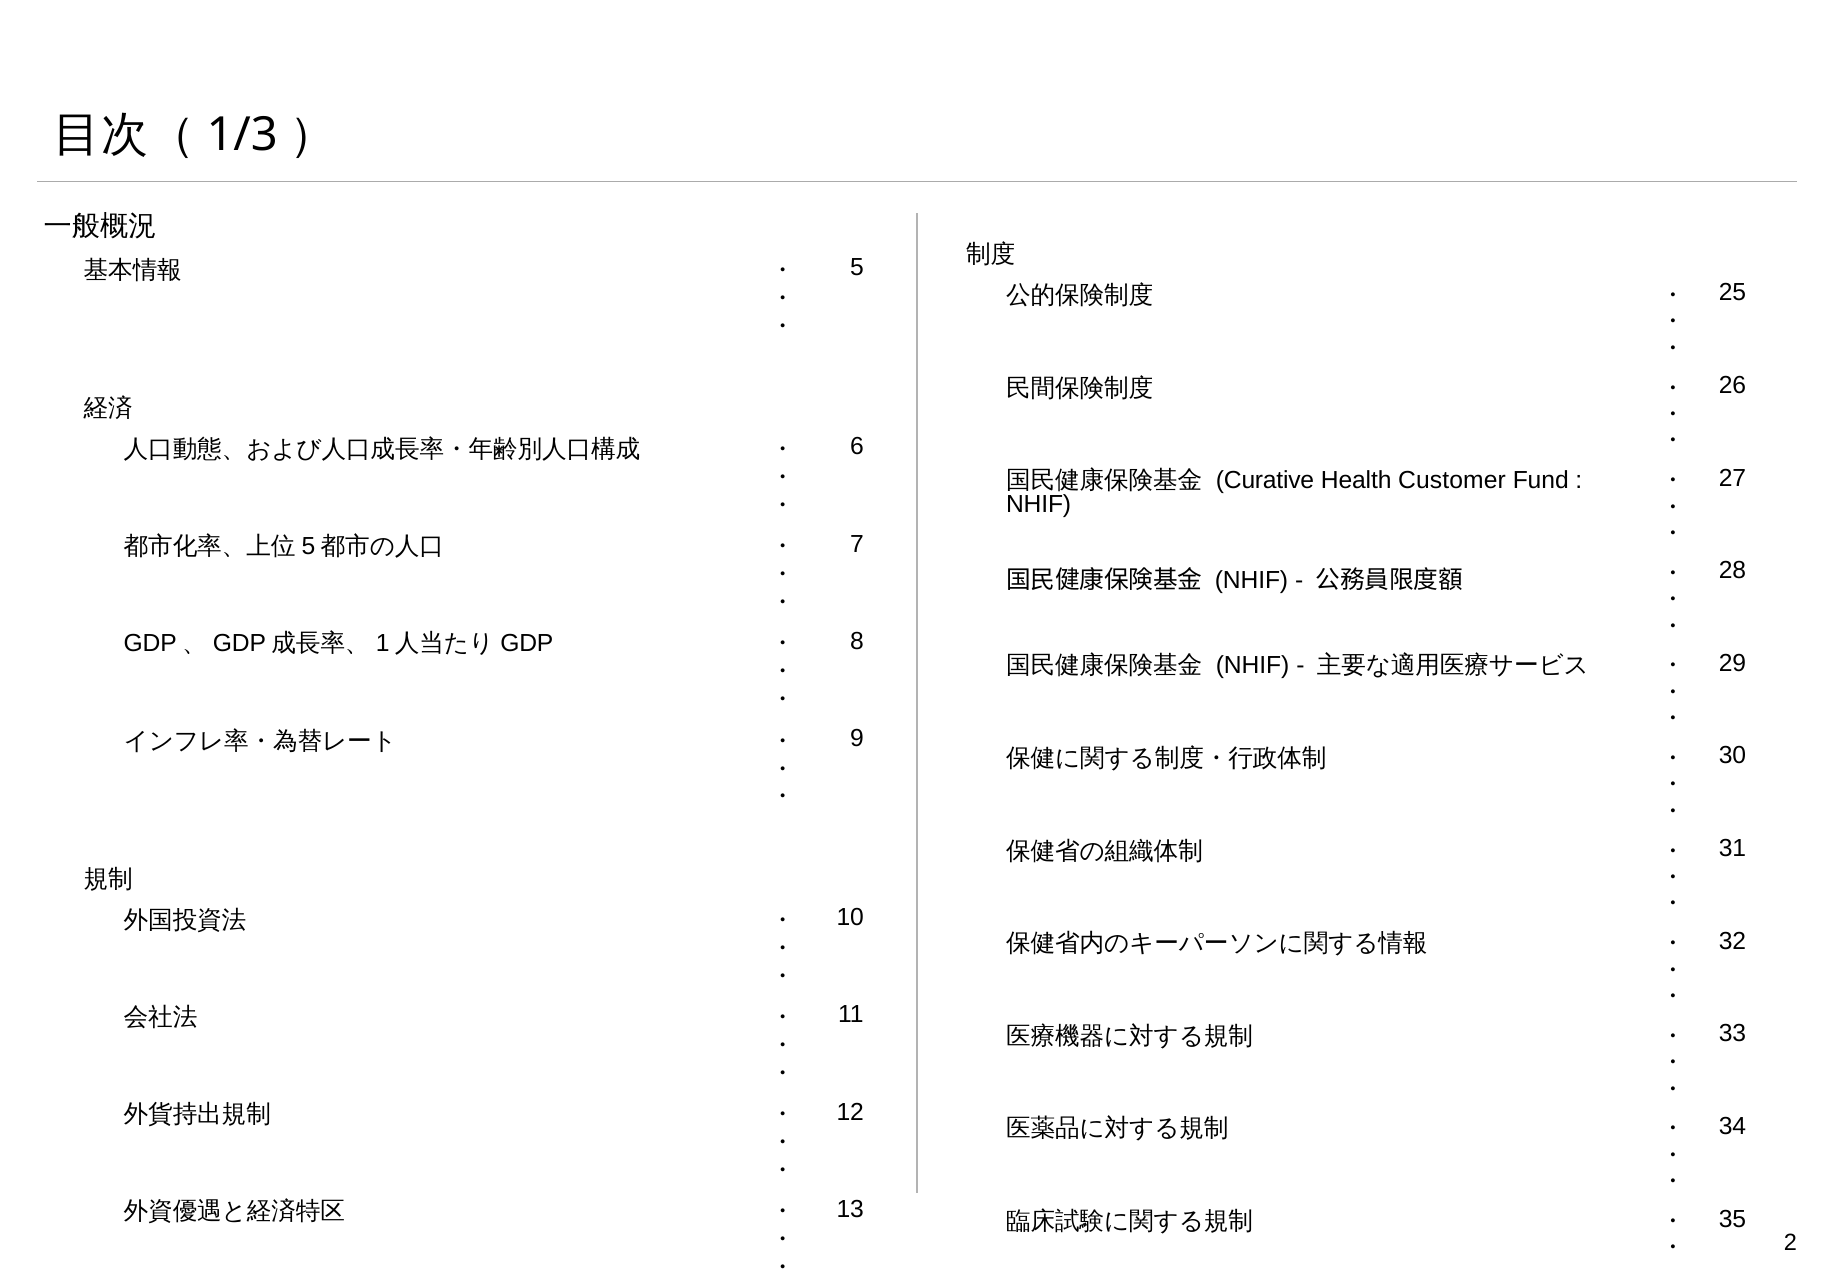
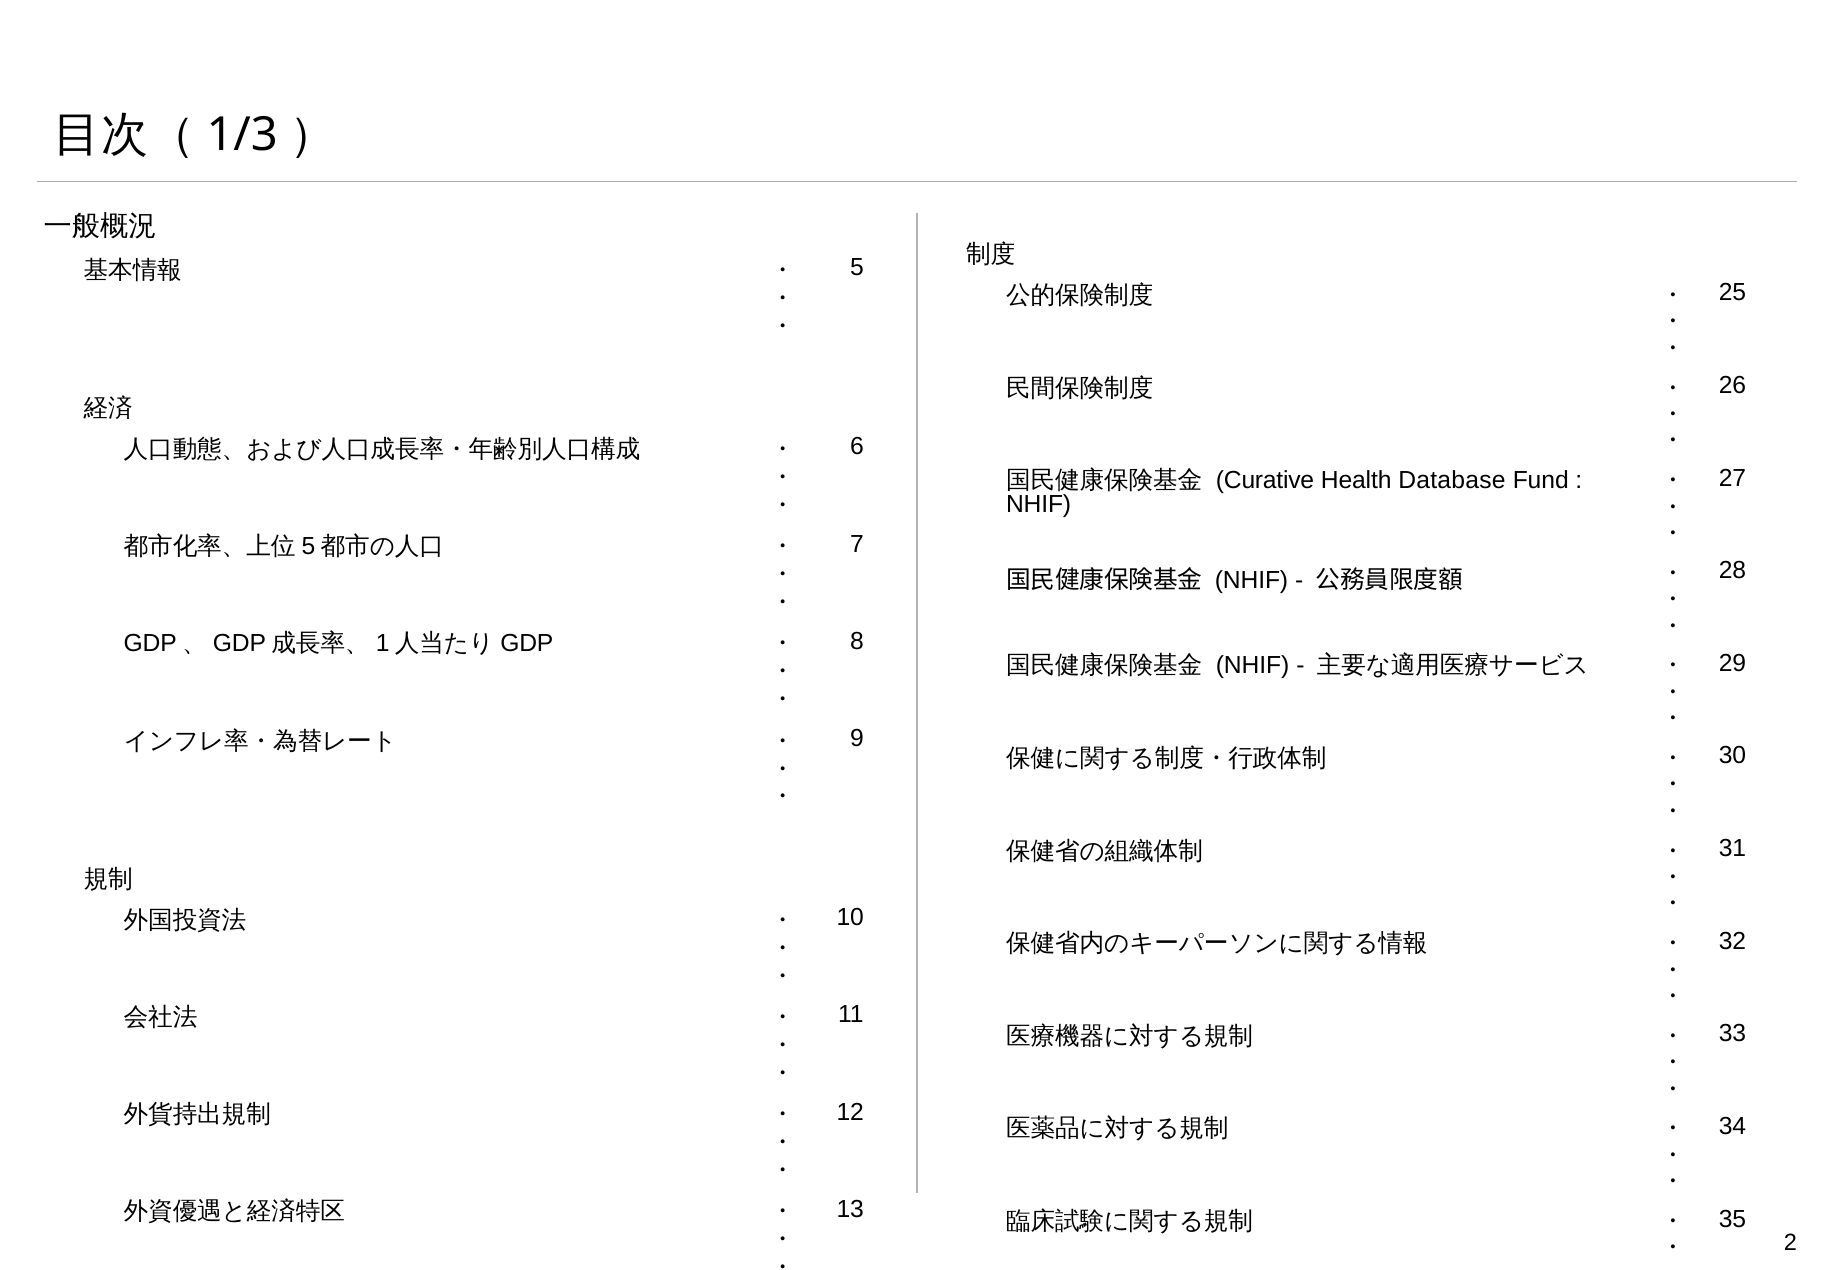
Customer: Customer -> Database (1452, 480)
